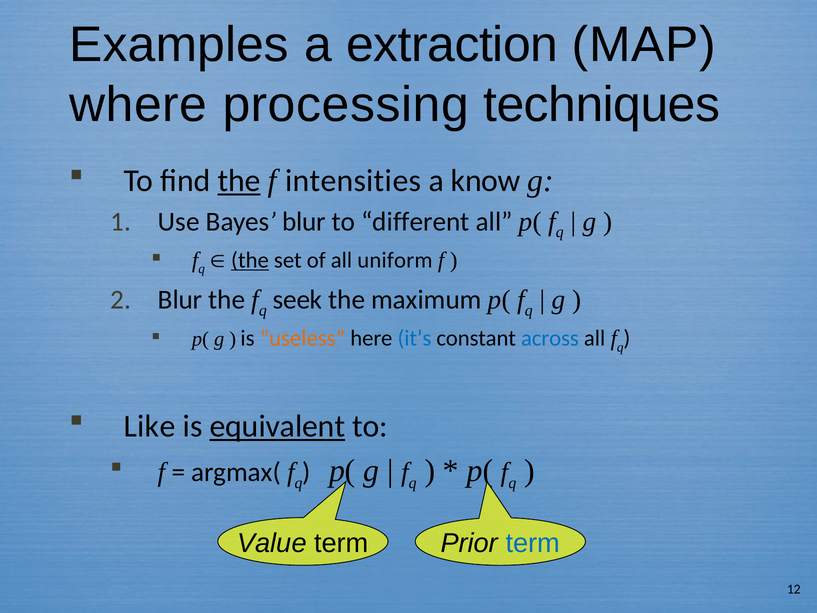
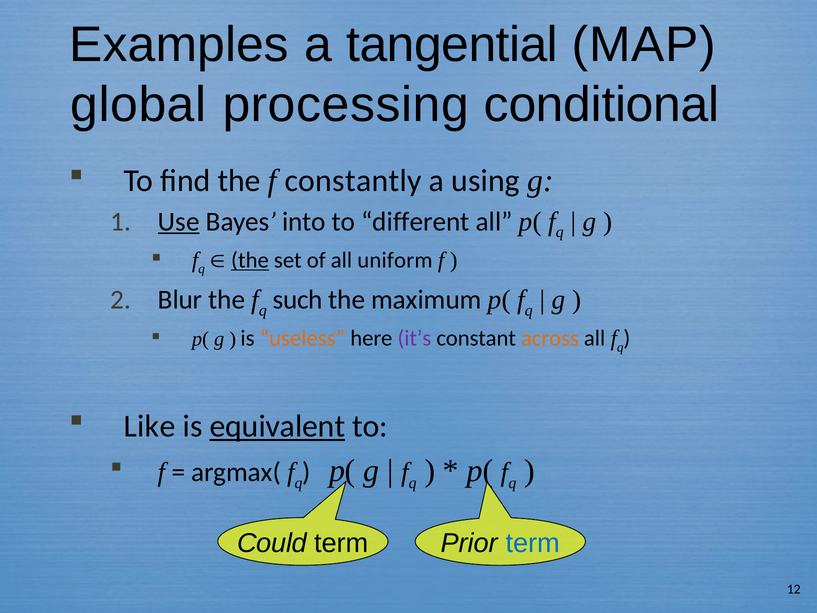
extraction: extraction -> tangential (452, 45)
where: where -> global (138, 105)
techniques: techniques -> conditional (602, 105)
the underline: present -> none (239, 181)
intensities: intensities -> constantly (353, 181)
know: know -> using (486, 181)
Use underline: none -> present (179, 221)
Bayes blur: blur -> into (304, 221)
seek: seek -> such (298, 300)
it’s colour: blue -> purple (414, 338)
across colour: blue -> orange (550, 338)
Value: Value -> Could (272, 543)
